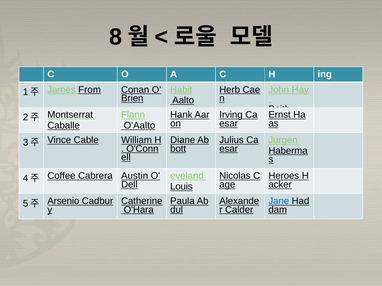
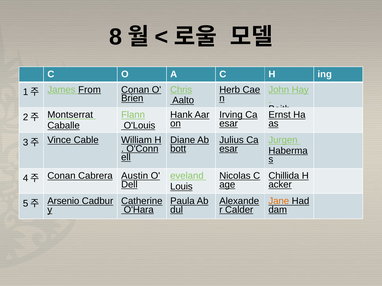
Habit: Habit -> Chris (181, 90)
O'Aalto: O'Aalto -> O'Louis (140, 126)
Heroes: Heroes -> Chillida (284, 176)
Coffee: Coffee -> Conan (61, 176)
Jane colour: blue -> orange (279, 201)
